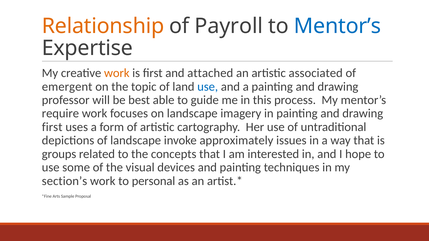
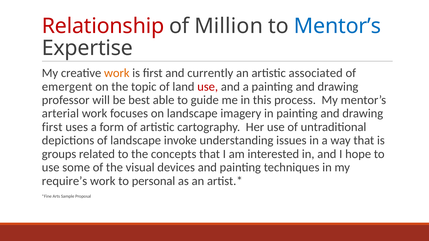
Relationship colour: orange -> red (103, 26)
Payroll: Payroll -> Million (229, 26)
attached: attached -> currently (210, 73)
use colour: blue -> red (208, 87)
require: require -> arterial (60, 114)
approximately: approximately -> understanding (236, 141)
section’s: section’s -> require’s (65, 181)
